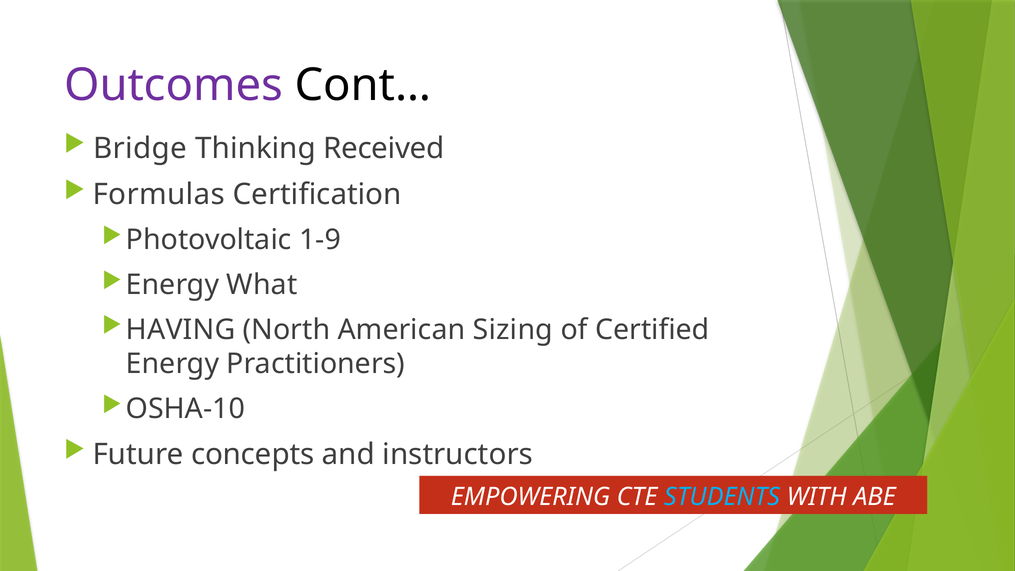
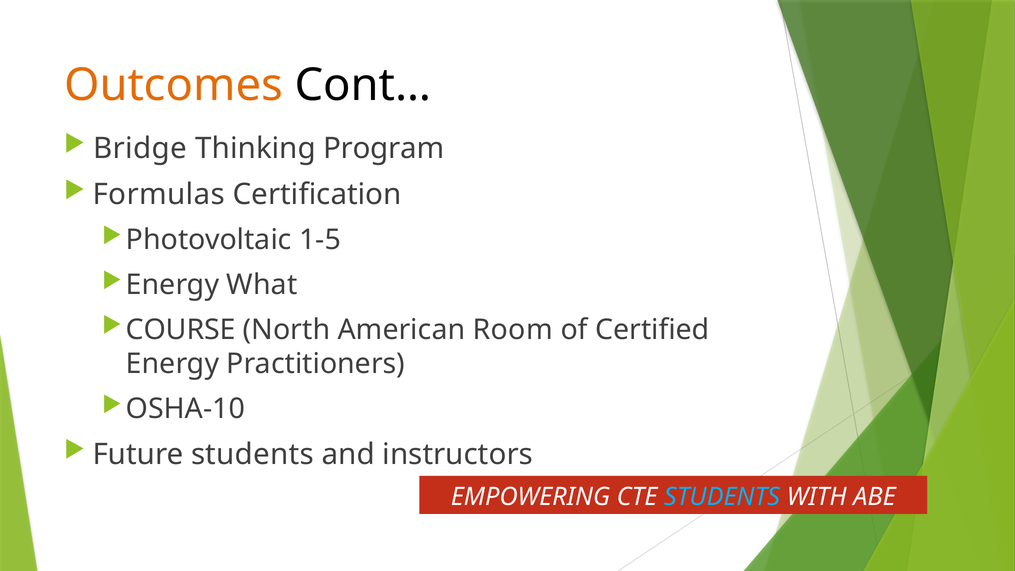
Outcomes colour: purple -> orange (174, 85)
Received: Received -> Program (384, 148)
1-9: 1-9 -> 1-5 (320, 240)
HAVING: HAVING -> COURSE (181, 330)
Sizing: Sizing -> Room (513, 330)
Future concepts: concepts -> students (252, 454)
